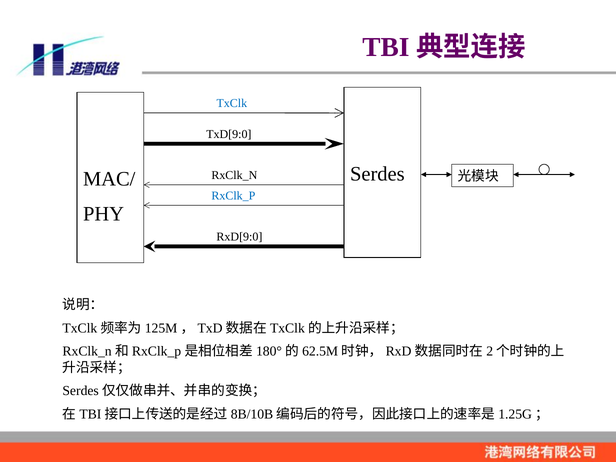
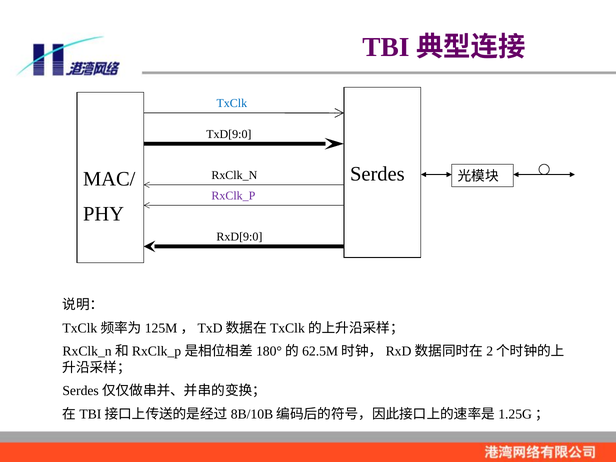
RxClk_P colour: blue -> purple (233, 196)
